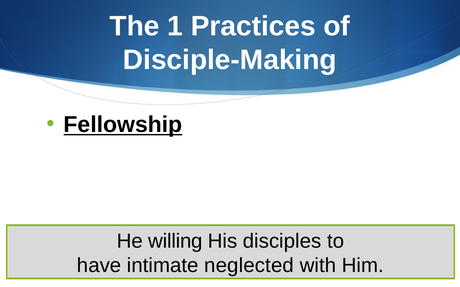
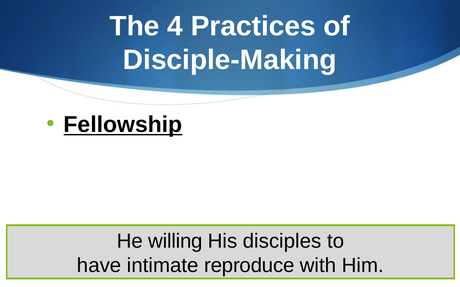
1: 1 -> 4 (175, 26)
neglected: neglected -> reproduce (249, 266)
